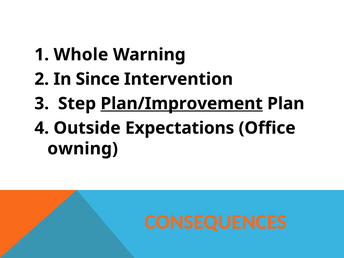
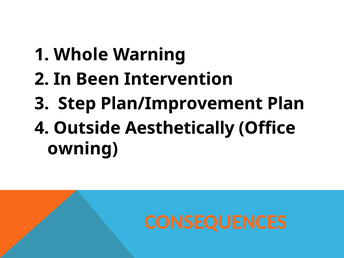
Since: Since -> Been (98, 79)
Plan/Improvement underline: present -> none (182, 104)
Expectations: Expectations -> Aesthetically (180, 128)
